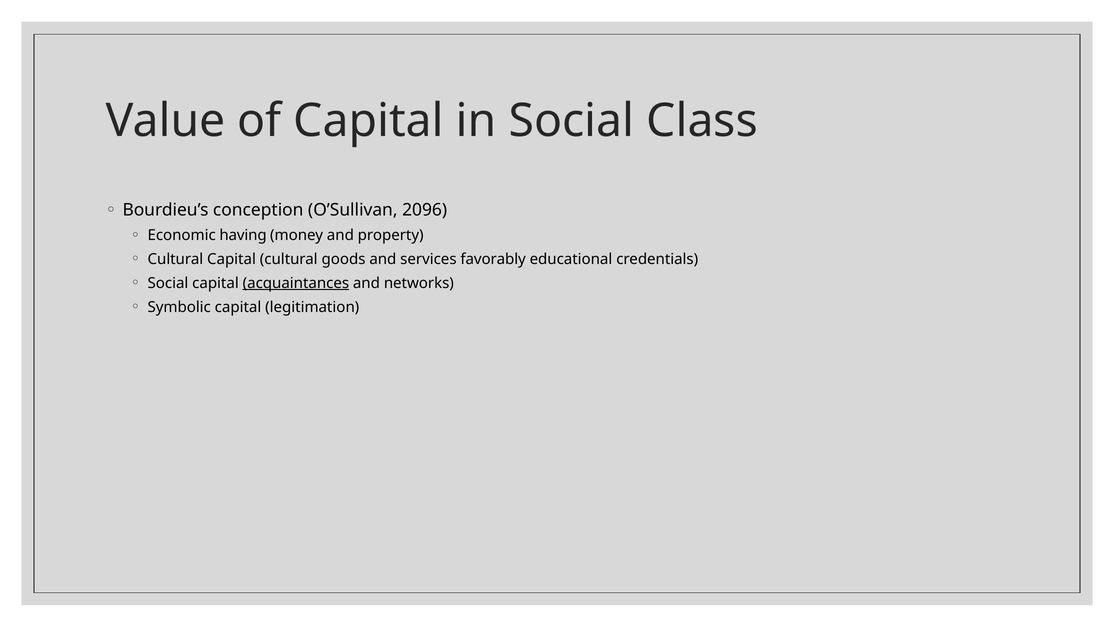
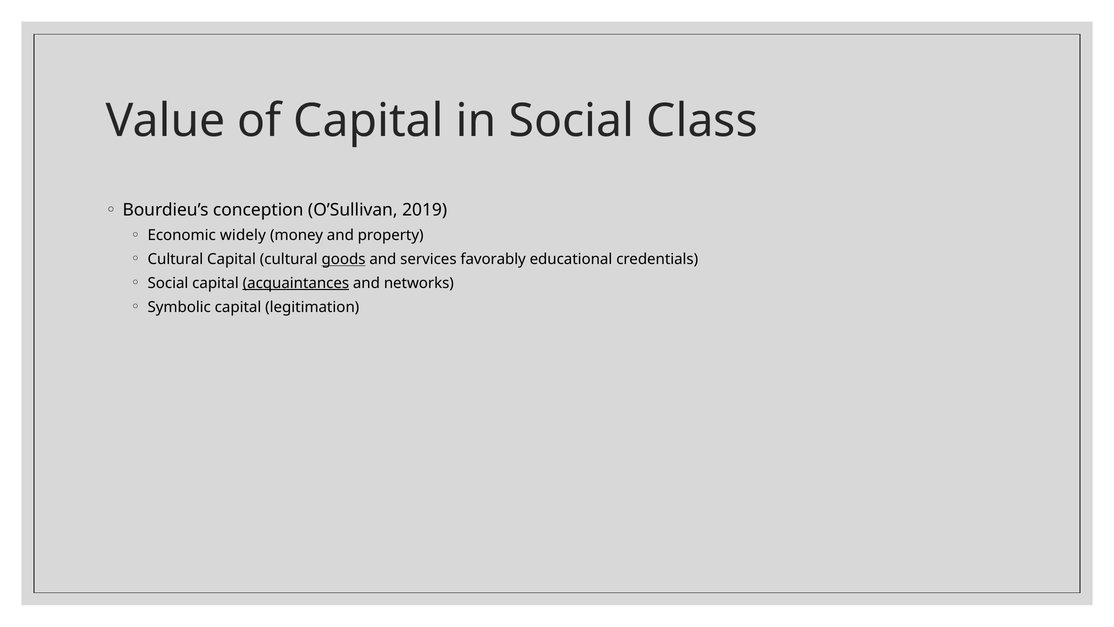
2096: 2096 -> 2019 (425, 210)
having: having -> widely (243, 235)
goods underline: none -> present (344, 259)
